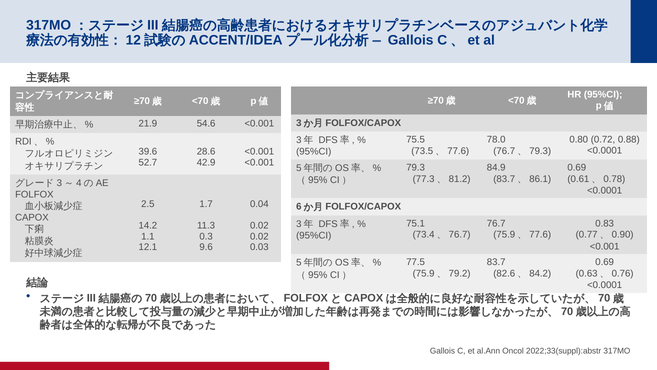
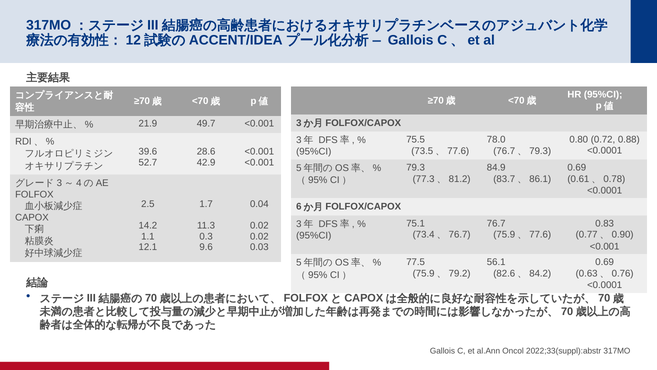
54.6: 54.6 -> 49.7 (206, 124)
83.7: 83.7 -> 56.1 (496, 262)
